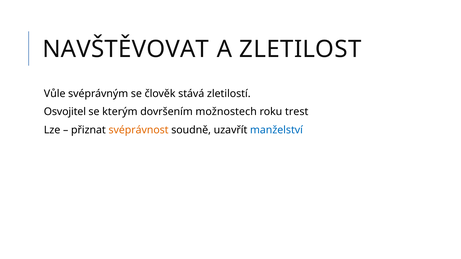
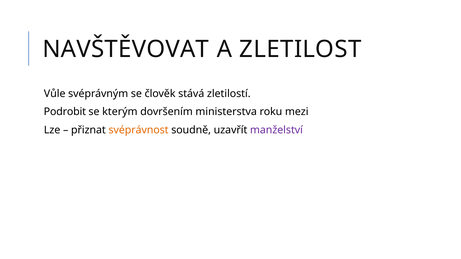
Osvojitel: Osvojitel -> Podrobit (65, 112)
možnostech: možnostech -> ministerstva (226, 112)
trest: trest -> mezi (297, 112)
manželství colour: blue -> purple (276, 130)
